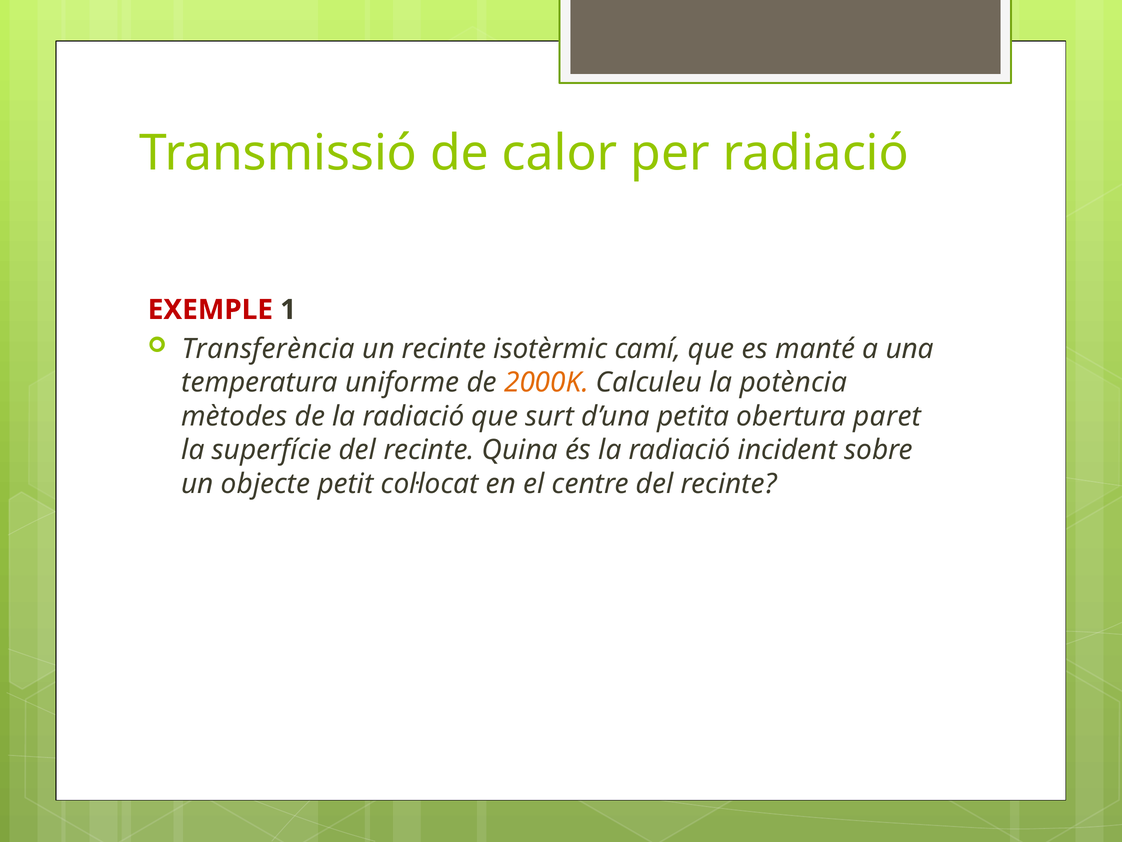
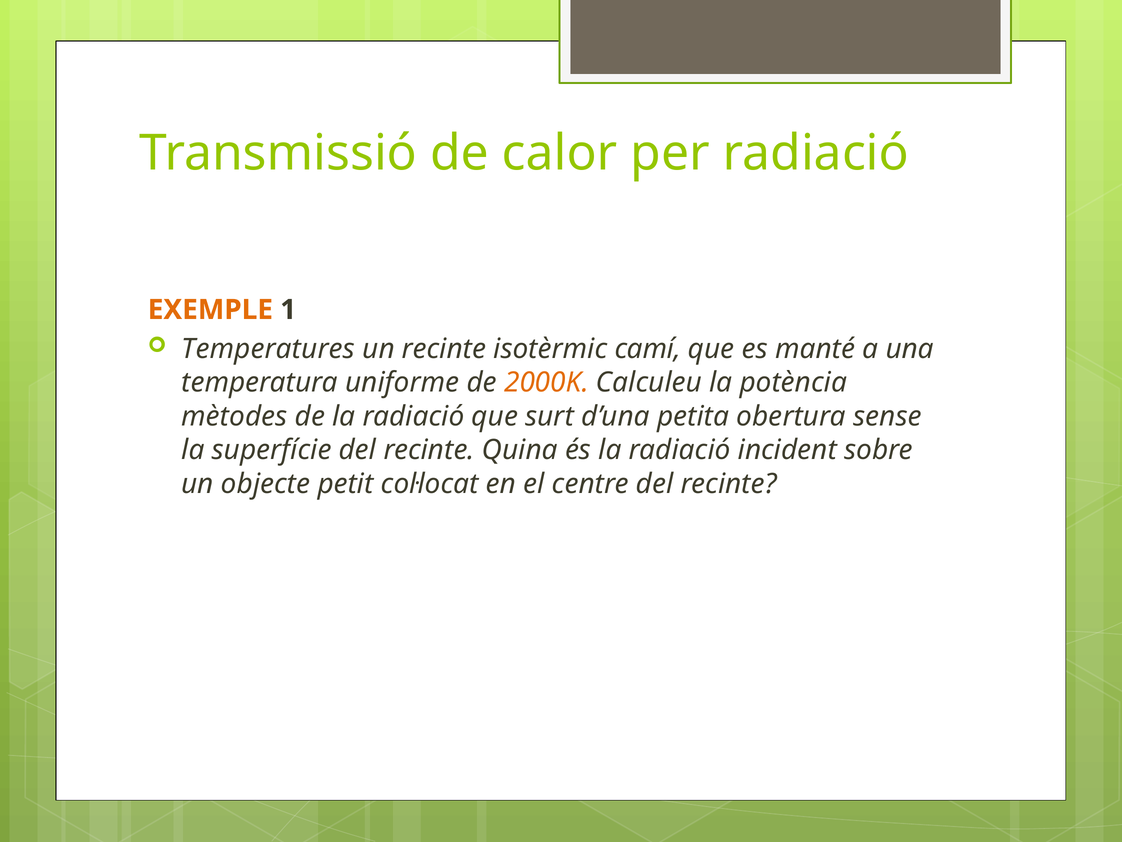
EXEMPLE colour: red -> orange (210, 310)
Transferència: Transferència -> Temperatures (268, 349)
paret: paret -> sense (887, 416)
